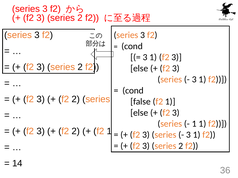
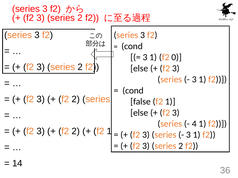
1 f2 3: 3 -> 0 (177, 57)
1: 1 -> 4 (194, 124)
